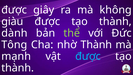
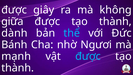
giàu: giàu -> giữa (12, 21)
thể colour: light green -> light blue (72, 33)
Tông: Tông -> Bánh (14, 45)
nhờ Thành: Thành -> Ngươi (96, 45)
